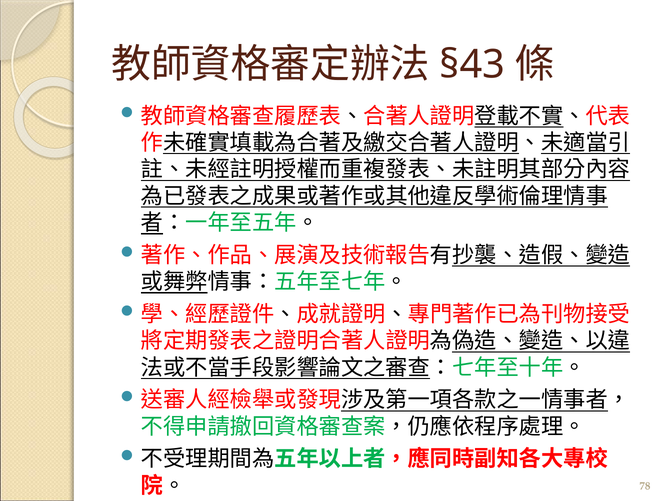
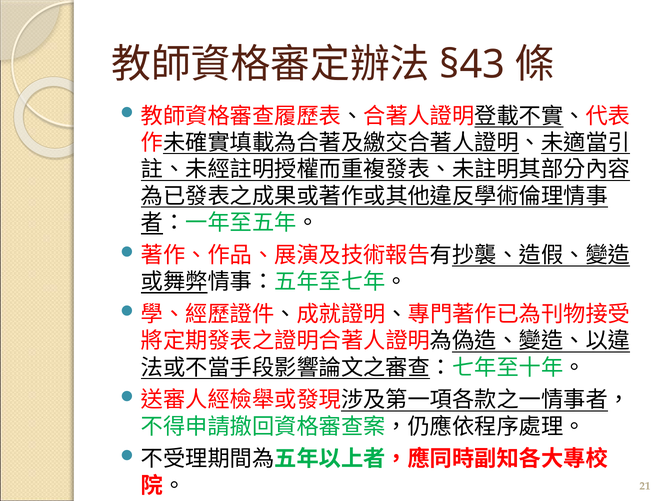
78: 78 -> 21 (645, 485)
